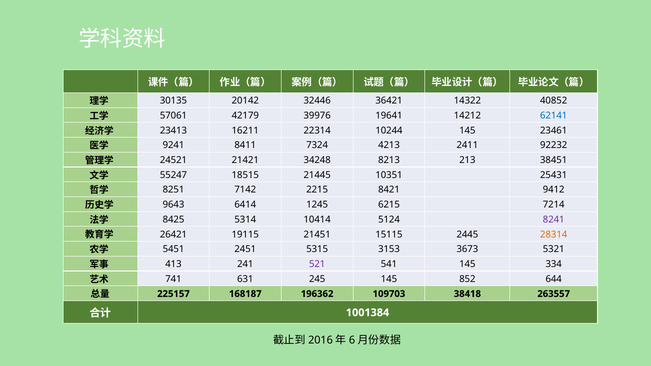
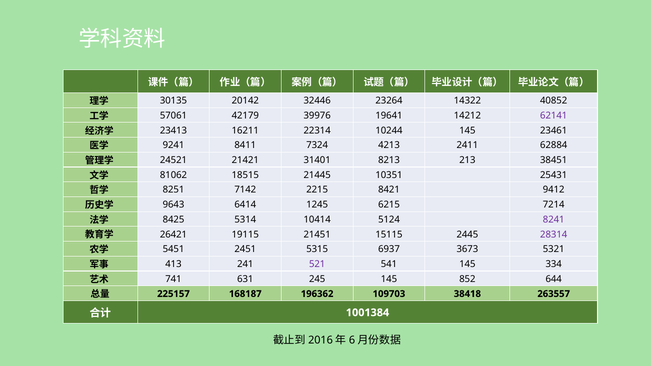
36421: 36421 -> 23264 (389, 101)
62141 colour: blue -> purple (554, 116)
92232: 92232 -> 62884 (554, 145)
34248: 34248 -> 31401 (317, 160)
55247: 55247 -> 81062 (173, 175)
28314 colour: orange -> purple (554, 235)
3153: 3153 -> 6937 (389, 249)
